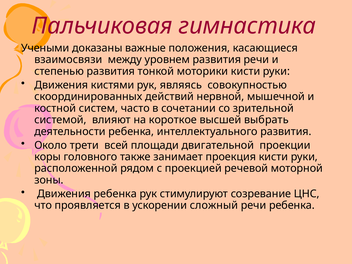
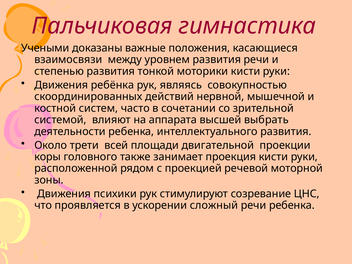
кистями: кистями -> ребёнка (112, 85)
короткое: короткое -> аппарата (173, 120)
Движения ребенка: ребенка -> психики (115, 194)
